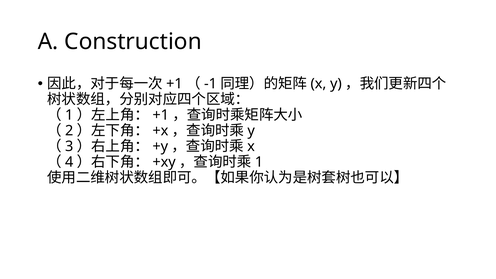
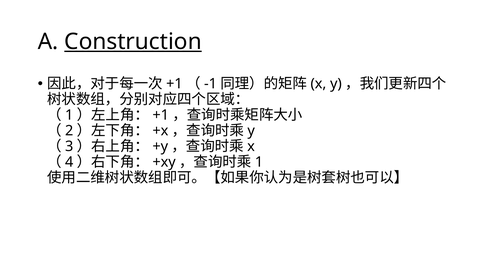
Construction underline: none -> present (133, 42)
